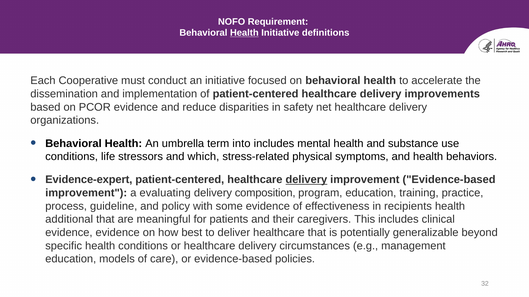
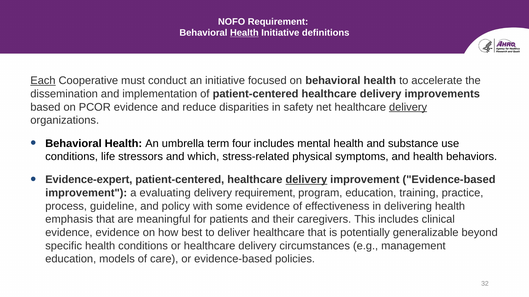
Each underline: none -> present (43, 81)
delivery underline: none -> present (408, 107)
into: into -> four (242, 144)
delivery composition: composition -> requirement (265, 193)
recipients: recipients -> delivering (408, 206)
additional: additional -> emphasis (69, 220)
